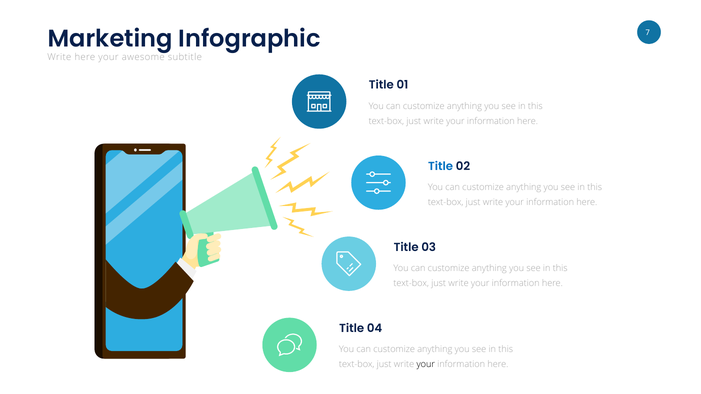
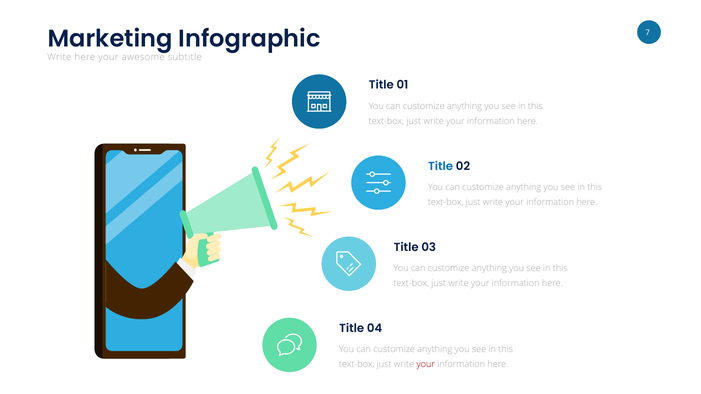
your colour: black -> red (426, 365)
